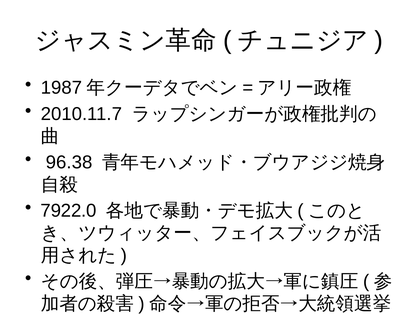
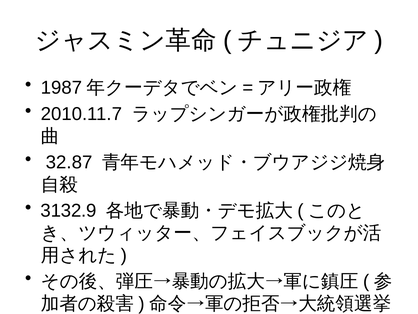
96.38: 96.38 -> 32.87 (69, 162)
7922.0: 7922.0 -> 3132.9 (69, 210)
